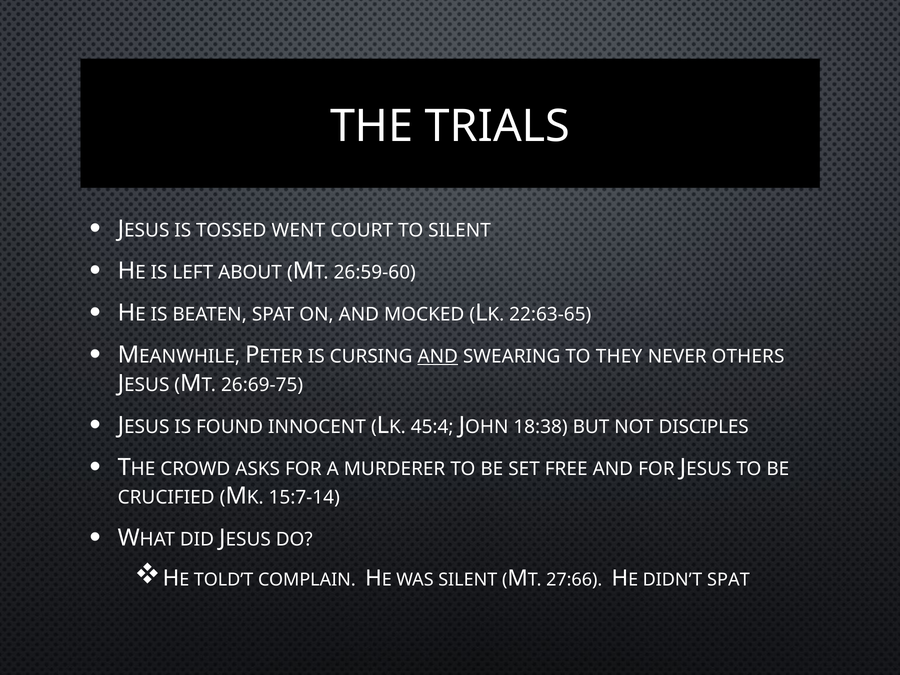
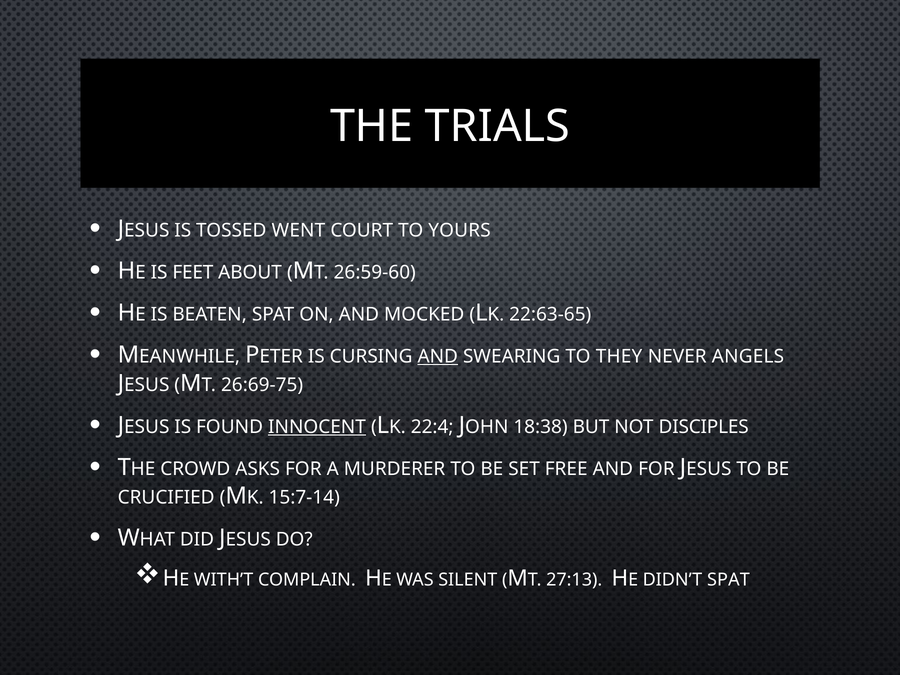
TO SILENT: SILENT -> YOURS (459, 230)
LEFT: LEFT -> FEET (193, 272)
OTHERS: OTHERS -> ANGELS (748, 356)
INNOCENT underline: none -> present (317, 427)
45:4: 45:4 -> 22:4 (432, 427)
TOLD’T: TOLD’T -> WITH’T (224, 580)
27:66: 27:66 -> 27:13 (574, 580)
